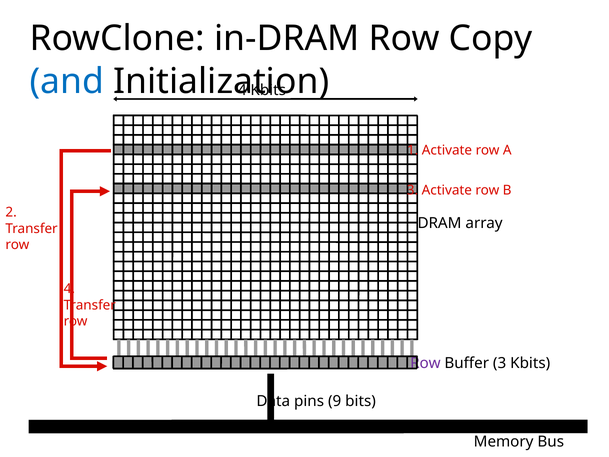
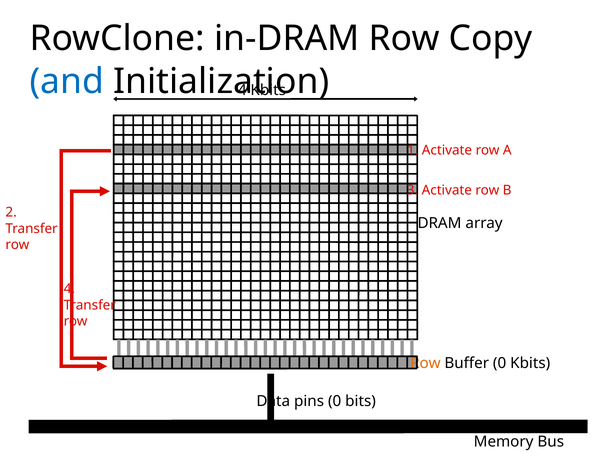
Row colour: purple -> orange (425, 363)
Buffer 3: 3 -> 0 (500, 363)
pins 9: 9 -> 0 (335, 401)
